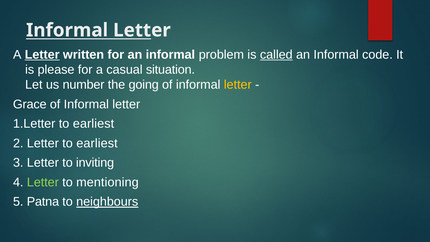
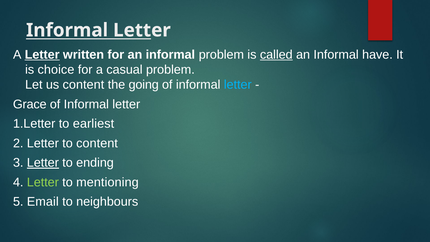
code: code -> have (377, 55)
please: please -> choice (56, 70)
casual situation: situation -> problem (170, 70)
us number: number -> content (83, 85)
letter colour: yellow -> light blue (238, 85)
Letter to earliest: earliest -> content (97, 143)
Letter underline: none -> present (43, 163)
inviting: inviting -> ending (95, 163)
Patna: Patna -> Email (43, 202)
neighbours underline: present -> none (107, 202)
